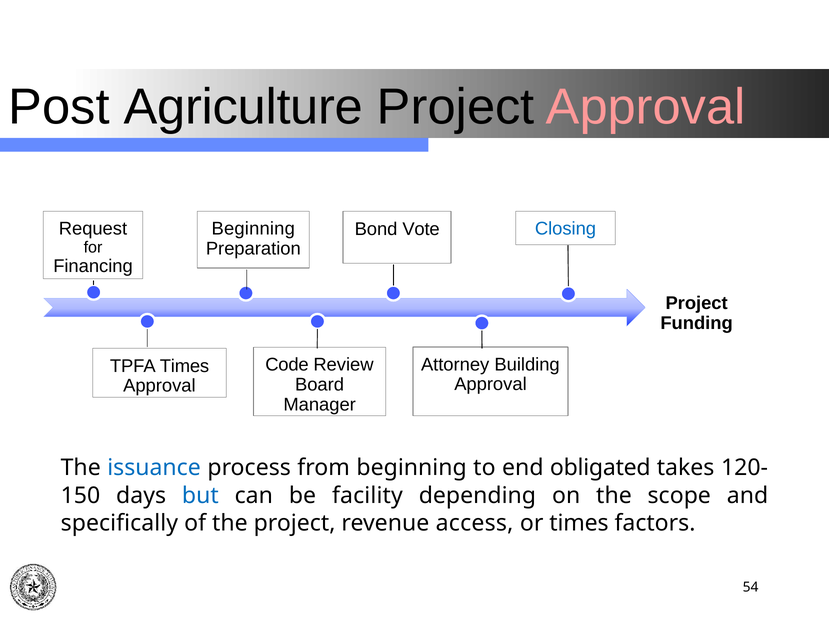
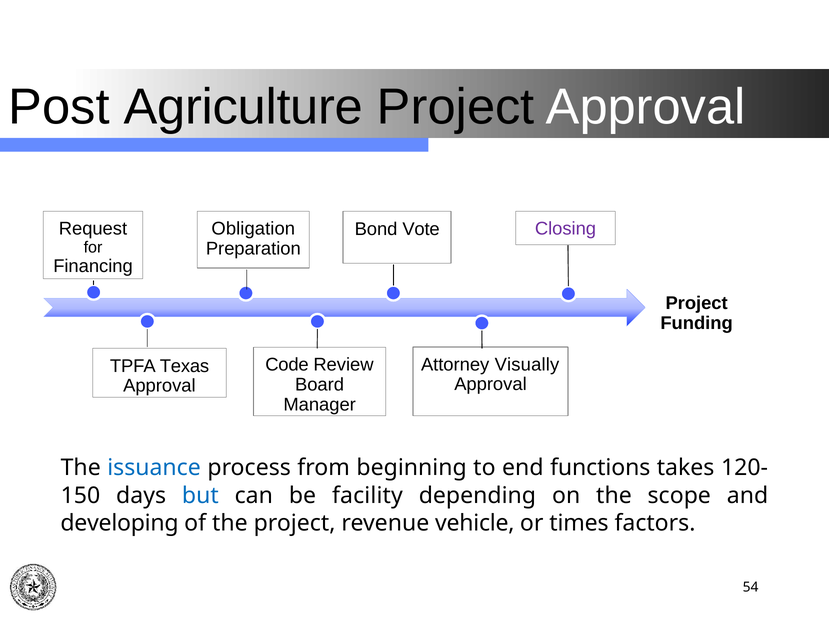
Approval colour: pink -> white (646, 107)
Beginning: Beginning -> Obligation (253, 229)
Closing colour: blue -> purple (565, 229)
Building: Building -> Visually (527, 365)
TPFA Times: Times -> Texas (184, 366)
obligated: obligated -> functions (600, 468)
specifically: specifically -> developing (120, 524)
access: access -> vehicle (475, 524)
